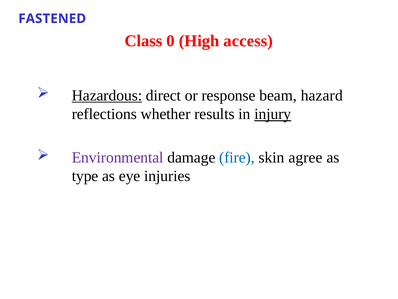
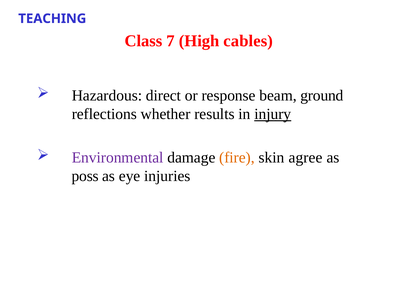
FASTENED: FASTENED -> TEACHING (52, 19)
0: 0 -> 7 (171, 41)
access: access -> cables (248, 41)
Hazardous underline: present -> none (107, 95)
hazard: hazard -> ground (322, 95)
fire colour: blue -> orange (237, 157)
type: type -> poss (85, 176)
